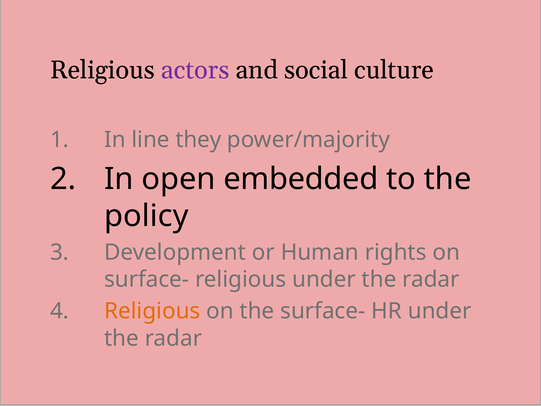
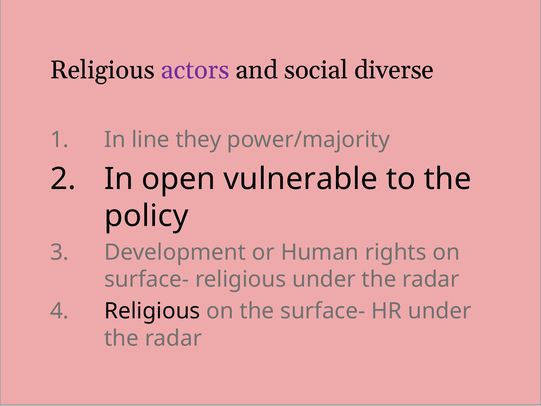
culture: culture -> diverse (394, 70)
embedded: embedded -> vulnerable (301, 179)
Religious colour: orange -> black (152, 311)
